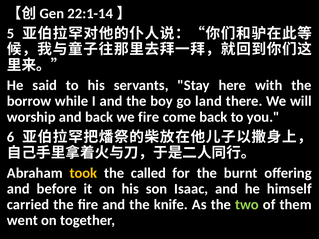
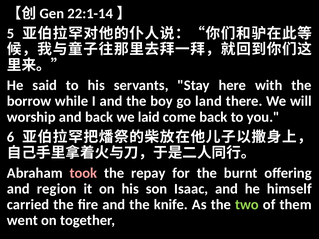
we fire: fire -> laid (149, 117)
took colour: yellow -> pink (83, 173)
called: called -> repay (148, 173)
before: before -> region (57, 189)
